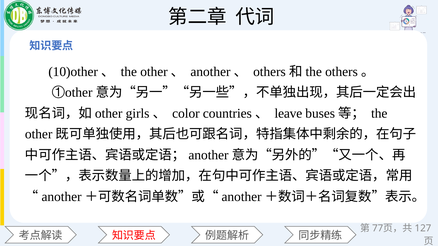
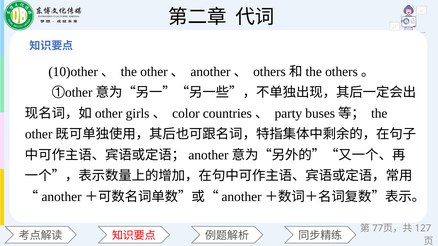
leave: leave -> party (288, 114)
